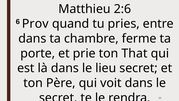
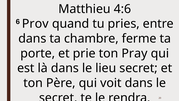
2:6: 2:6 -> 4:6 (122, 9)
That: That -> Pray (134, 53)
